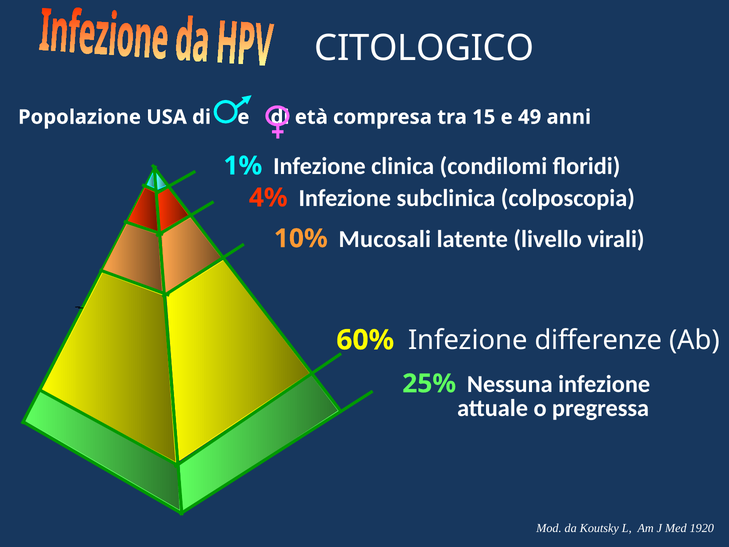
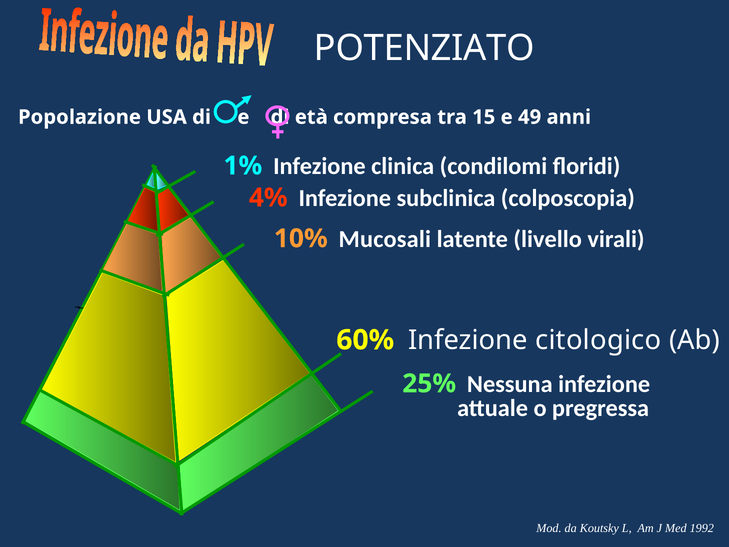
CITOLOGICO: CITOLOGICO -> POTENZIATO (424, 48)
differenze: differenze -> citologico (598, 340)
1920: 1920 -> 1992 (702, 528)
